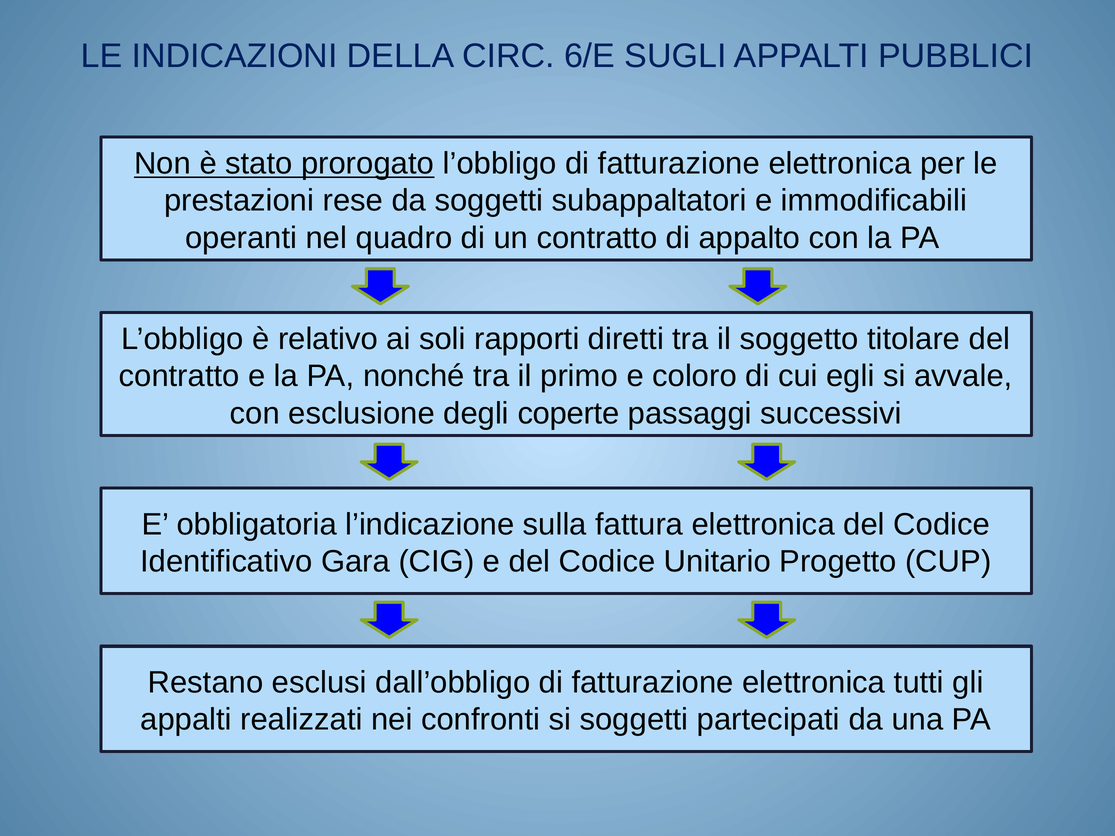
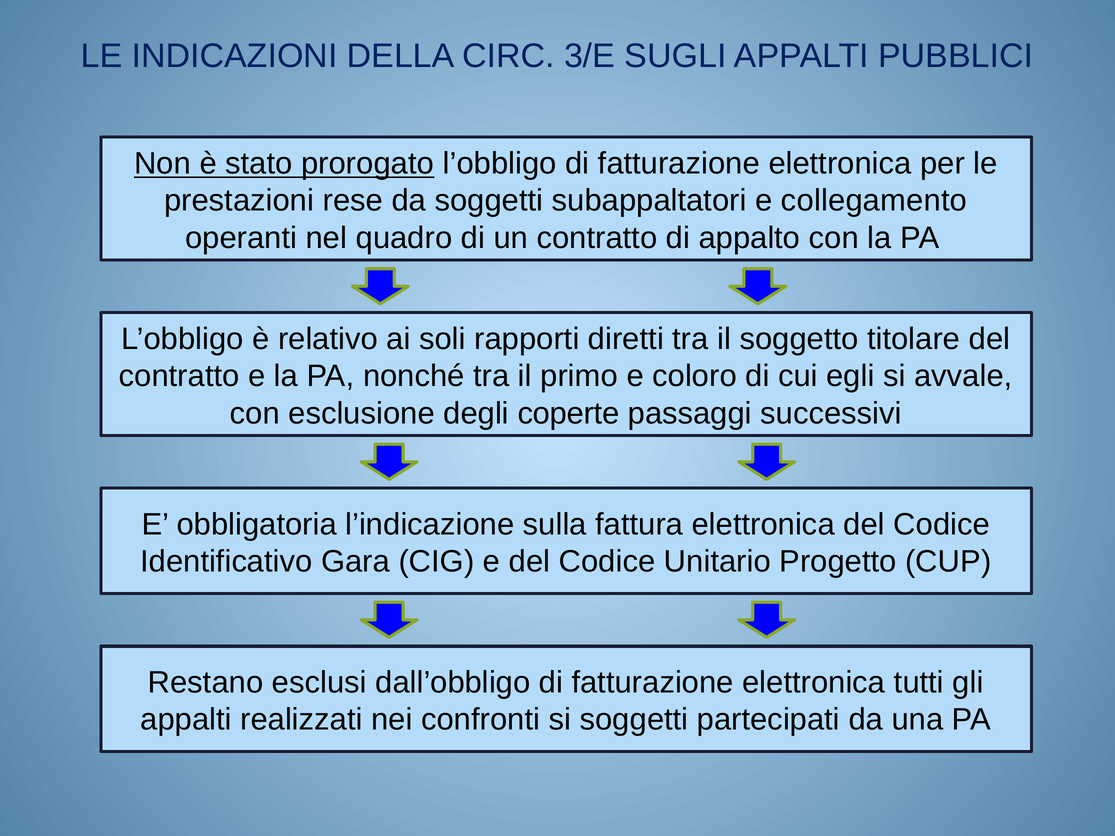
6/E: 6/E -> 3/E (590, 56)
immodificabili: immodificabili -> collegamento (874, 201)
